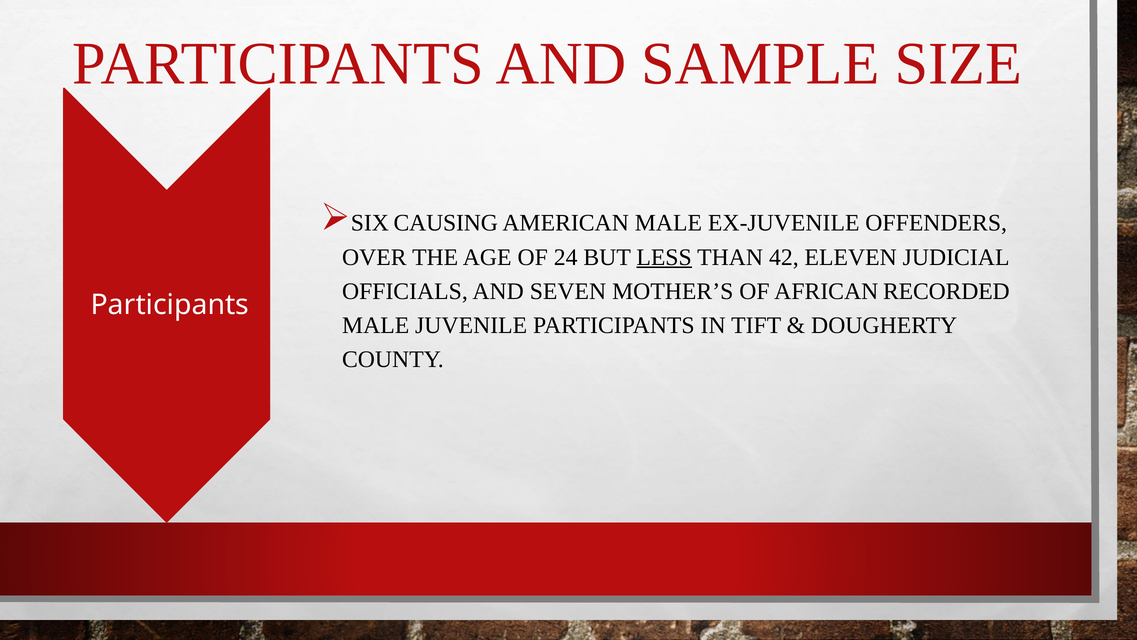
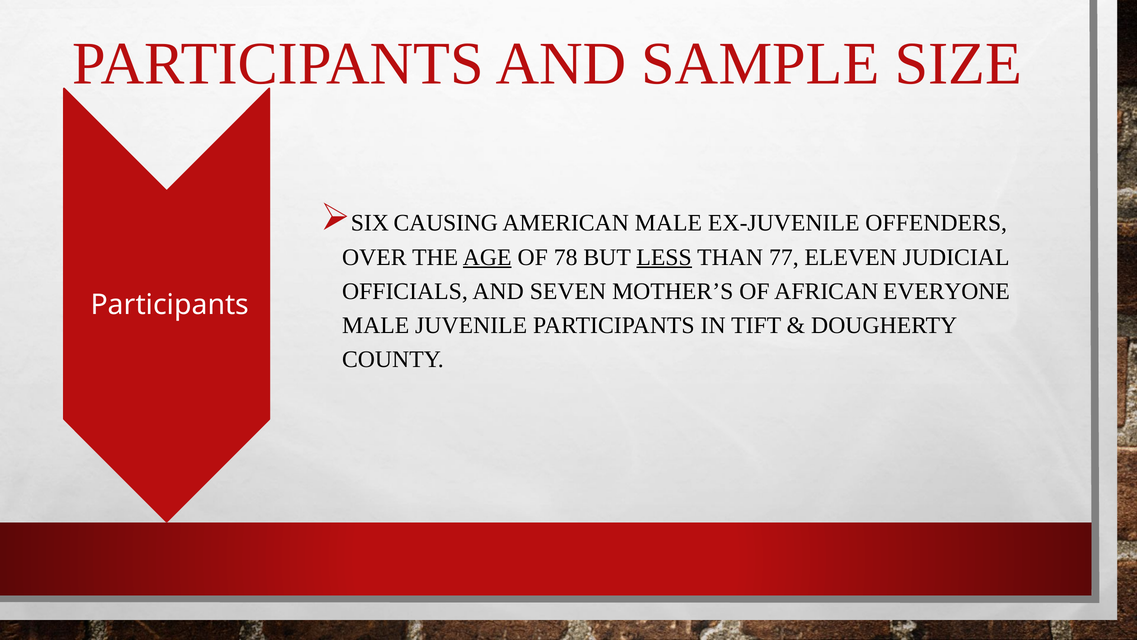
AGE underline: none -> present (487, 257)
24: 24 -> 78 (566, 257)
42: 42 -> 77 (784, 257)
RECORDED: RECORDED -> EVERYONE (946, 291)
